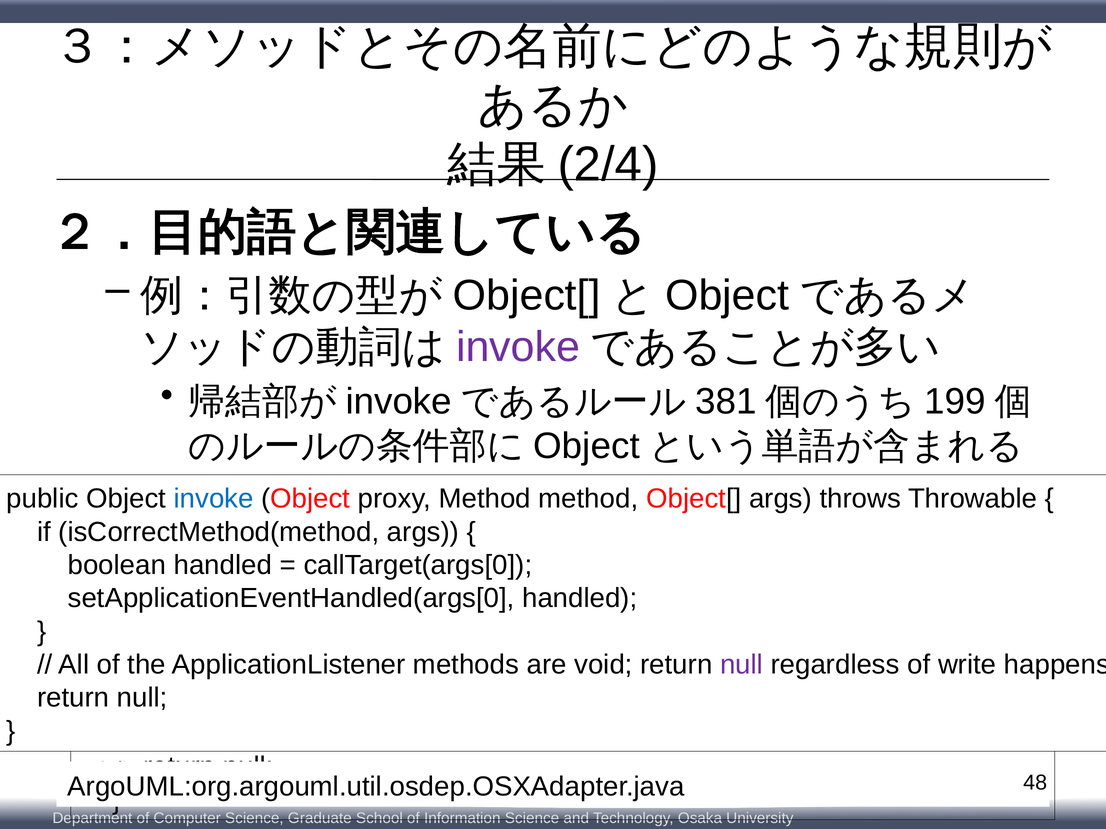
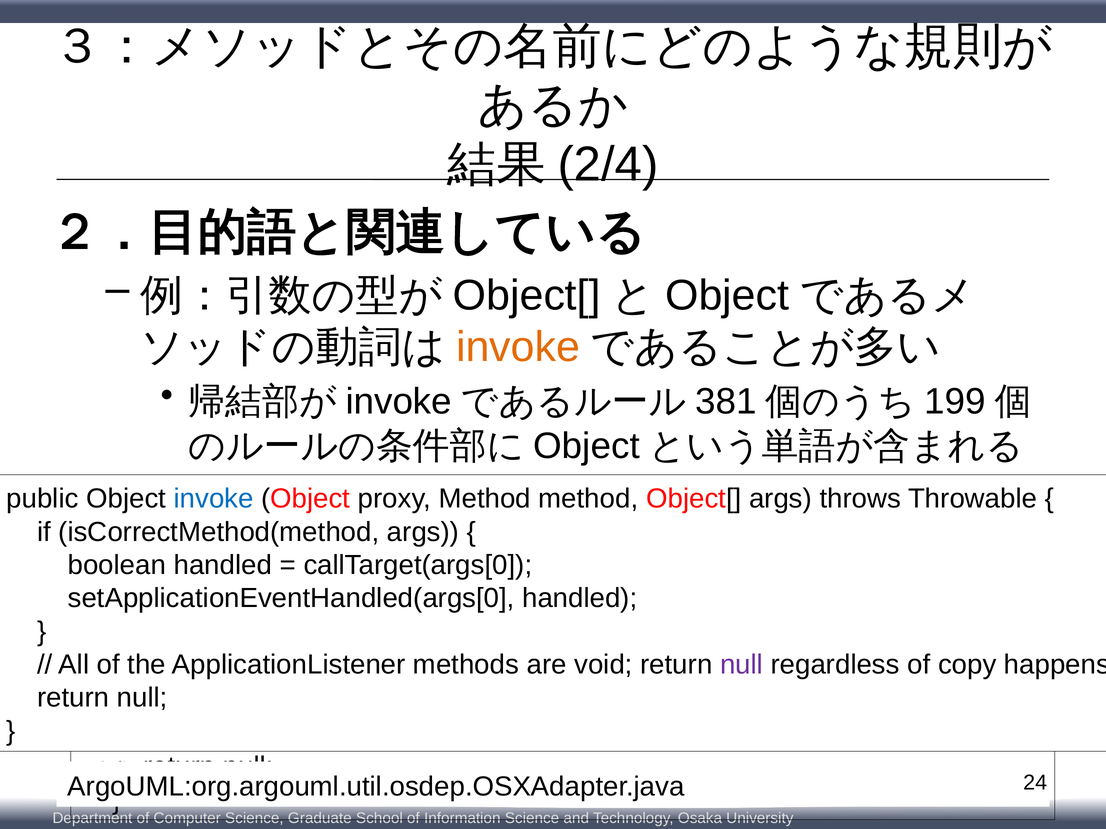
invoke colour: purple -> orange (518, 347)
write: write -> copy (967, 665)
48: 48 -> 24 (1035, 783)
